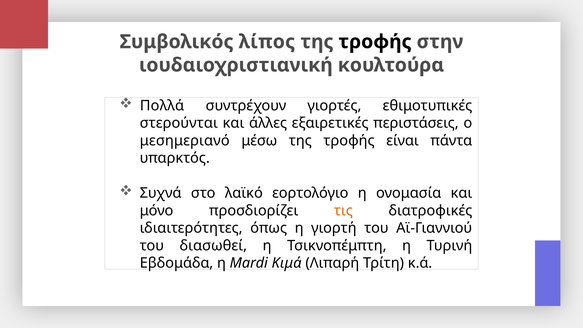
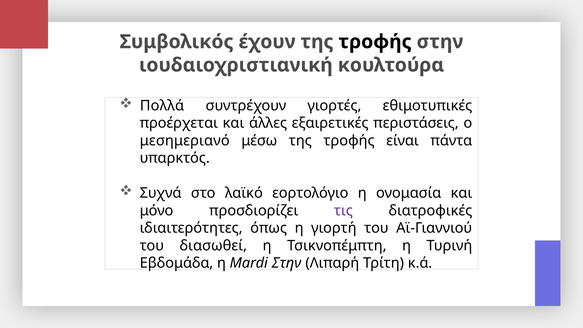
λίπος: λίπος -> έχουν (267, 42)
στερούνται: στερούνται -> προέρχεται (179, 123)
τις colour: orange -> purple (343, 211)
Mardi Κιμά: Κιμά -> Στην (287, 263)
